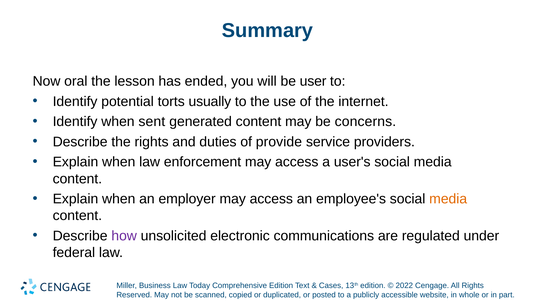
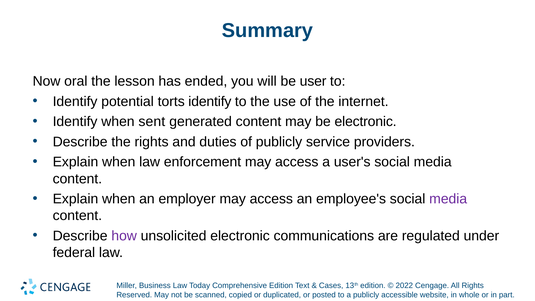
torts usually: usually -> identify (210, 101)
be concerns: concerns -> electronic (366, 122)
of provide: provide -> publicly (279, 142)
media colour: orange -> purple (448, 199)
